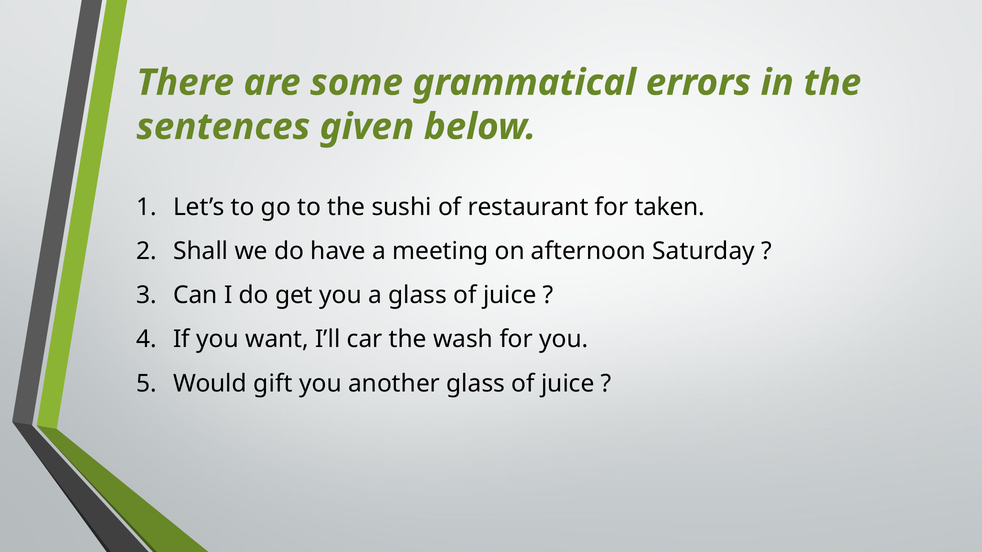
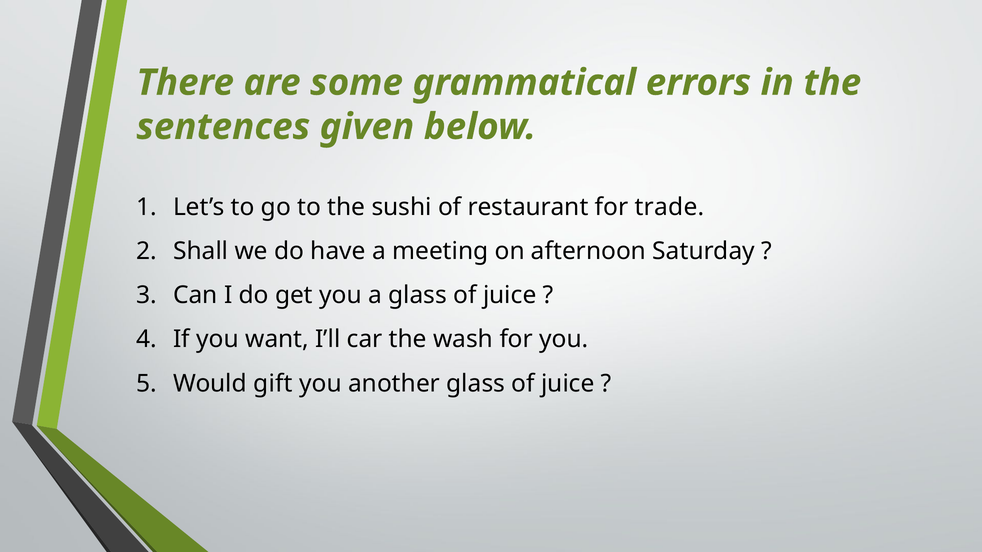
taken: taken -> trade (670, 207)
